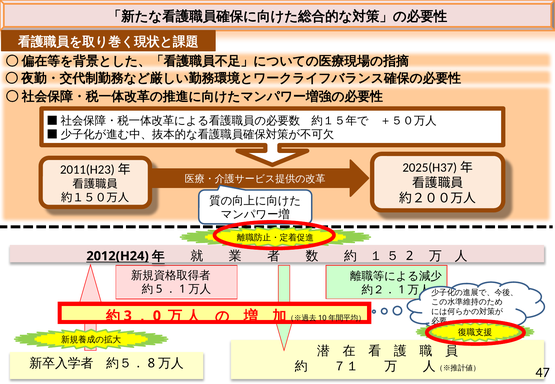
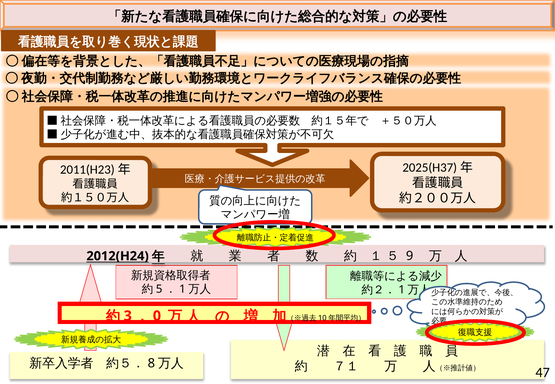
2: 2 -> 9 (410, 256)
